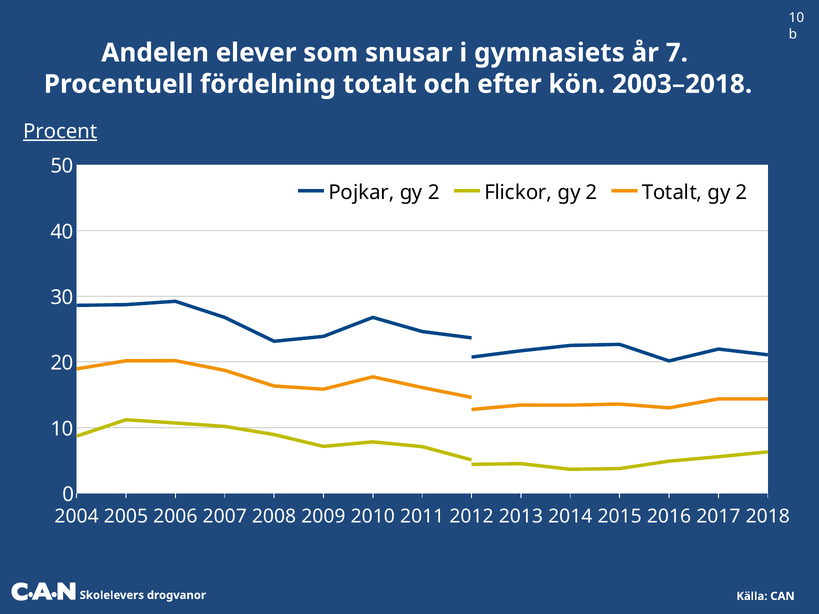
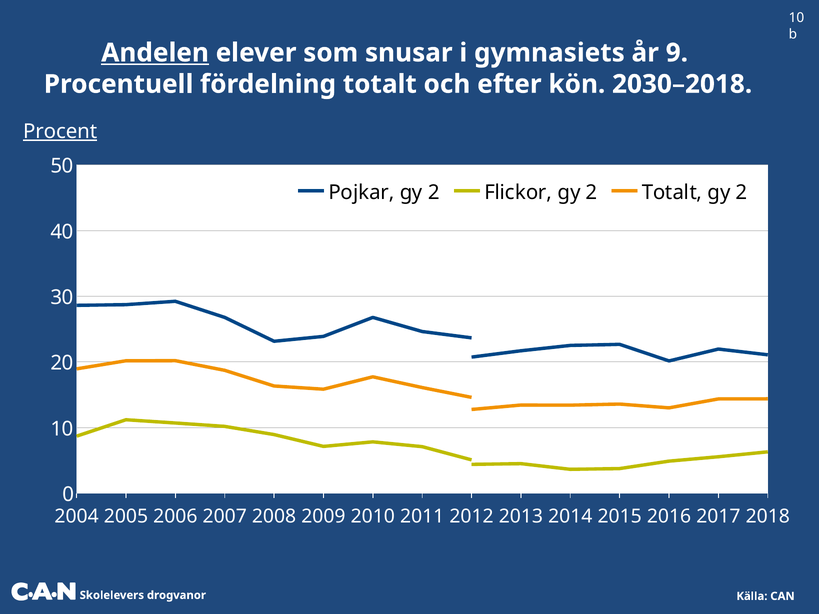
Andelen underline: none -> present (155, 53)
7: 7 -> 9 (677, 53)
2003–2018: 2003–2018 -> 2030–2018 (682, 84)
